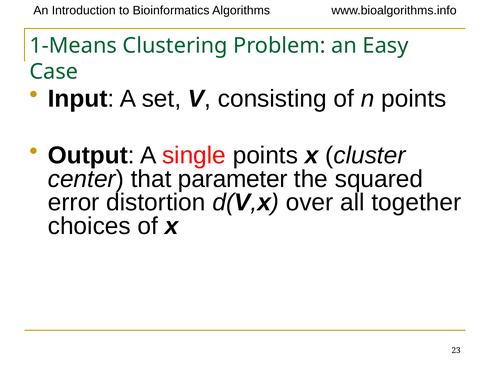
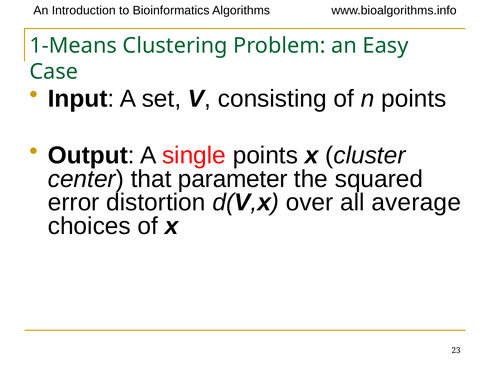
together: together -> average (416, 203)
